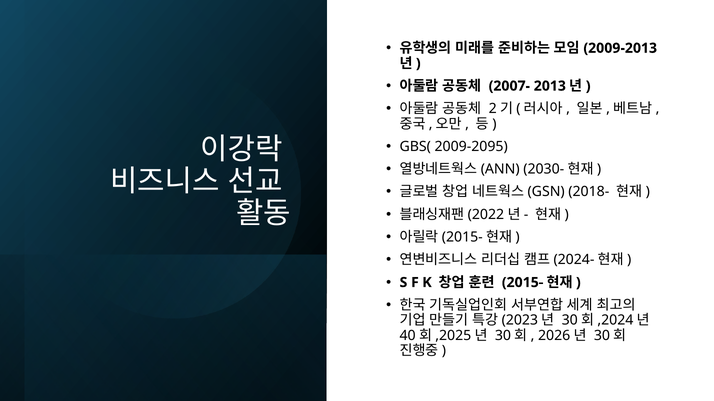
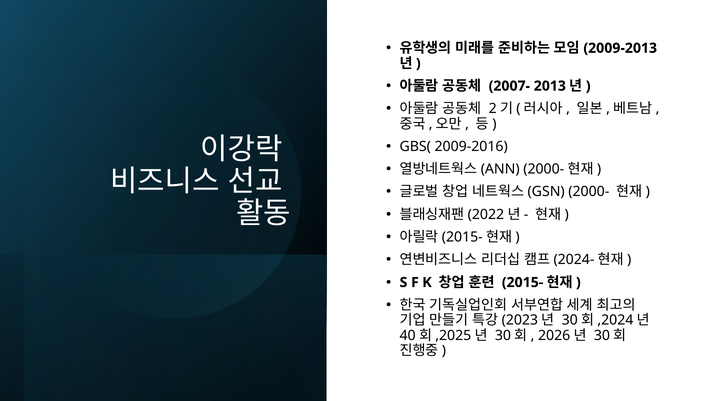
2009-2095: 2009-2095 -> 2009-2016 (471, 147)
2030-: 2030- -> 2000- (544, 169)
2018-: 2018- -> 2000- (589, 192)
